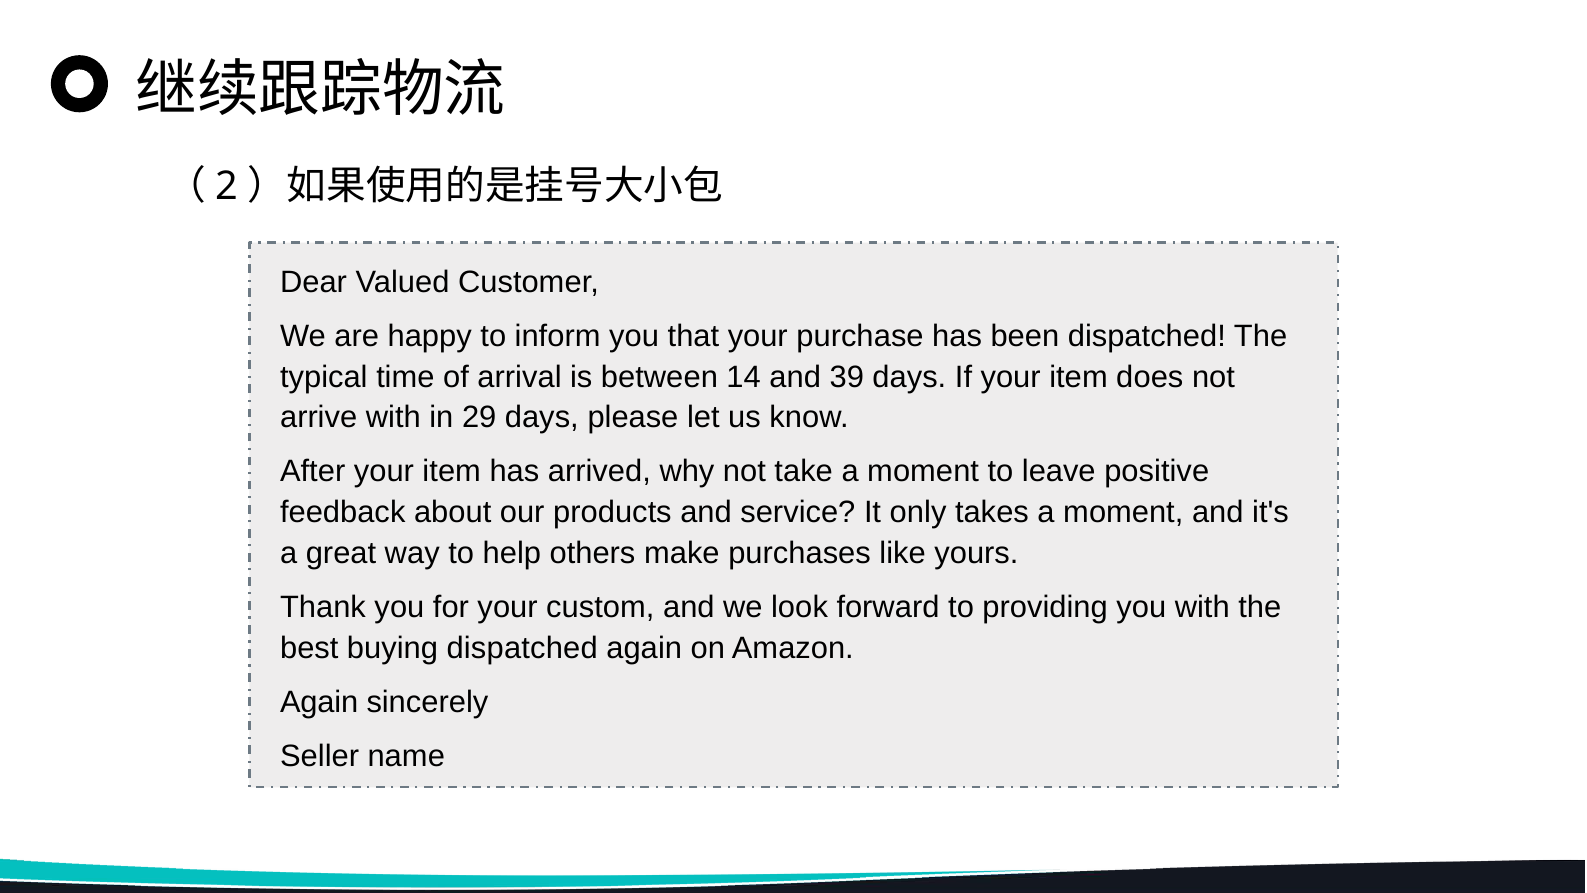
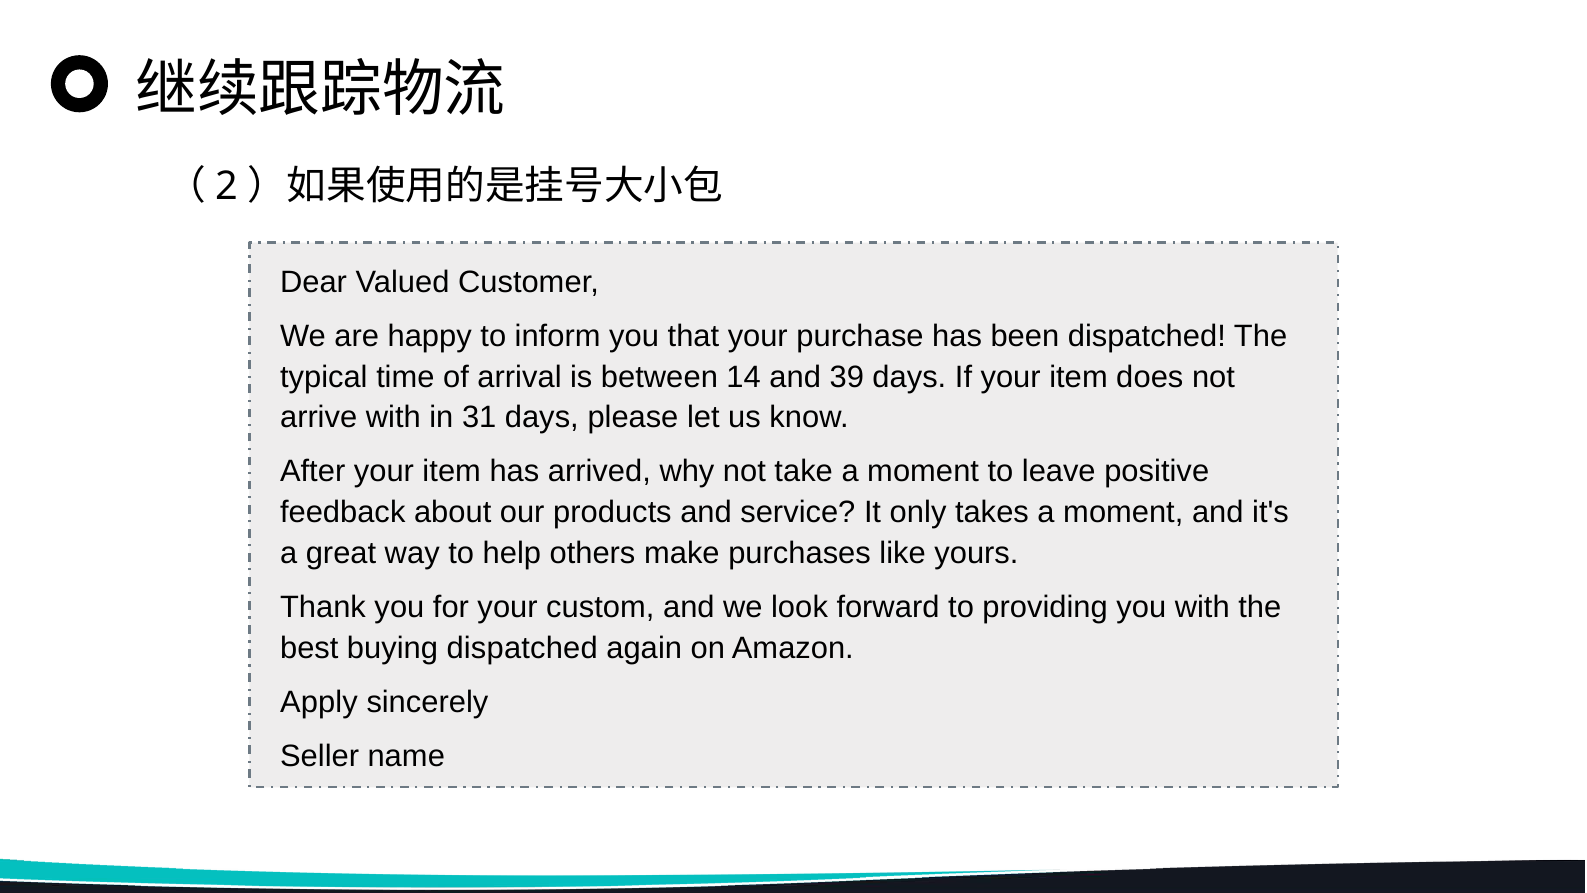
29: 29 -> 31 (479, 418)
Again: Again -> Apply (319, 702)
